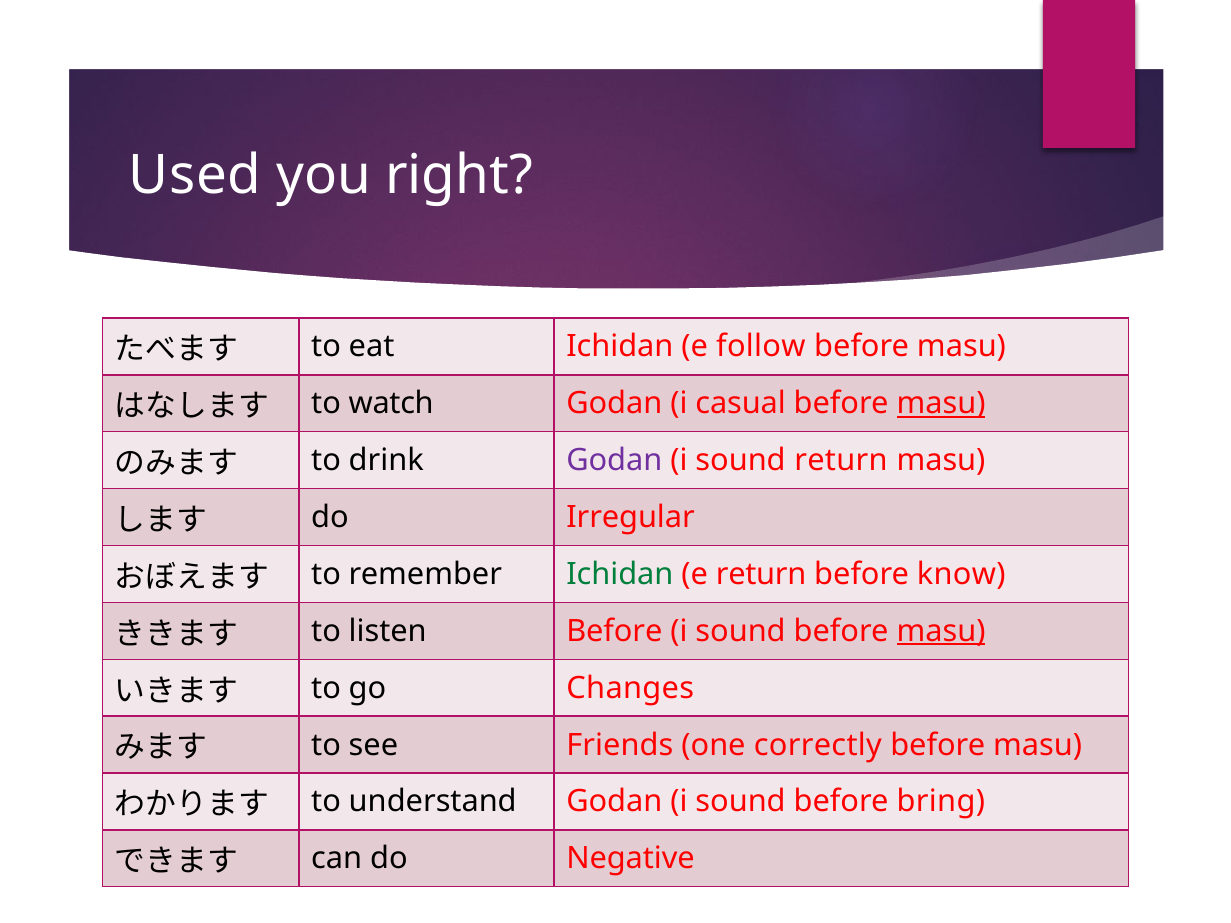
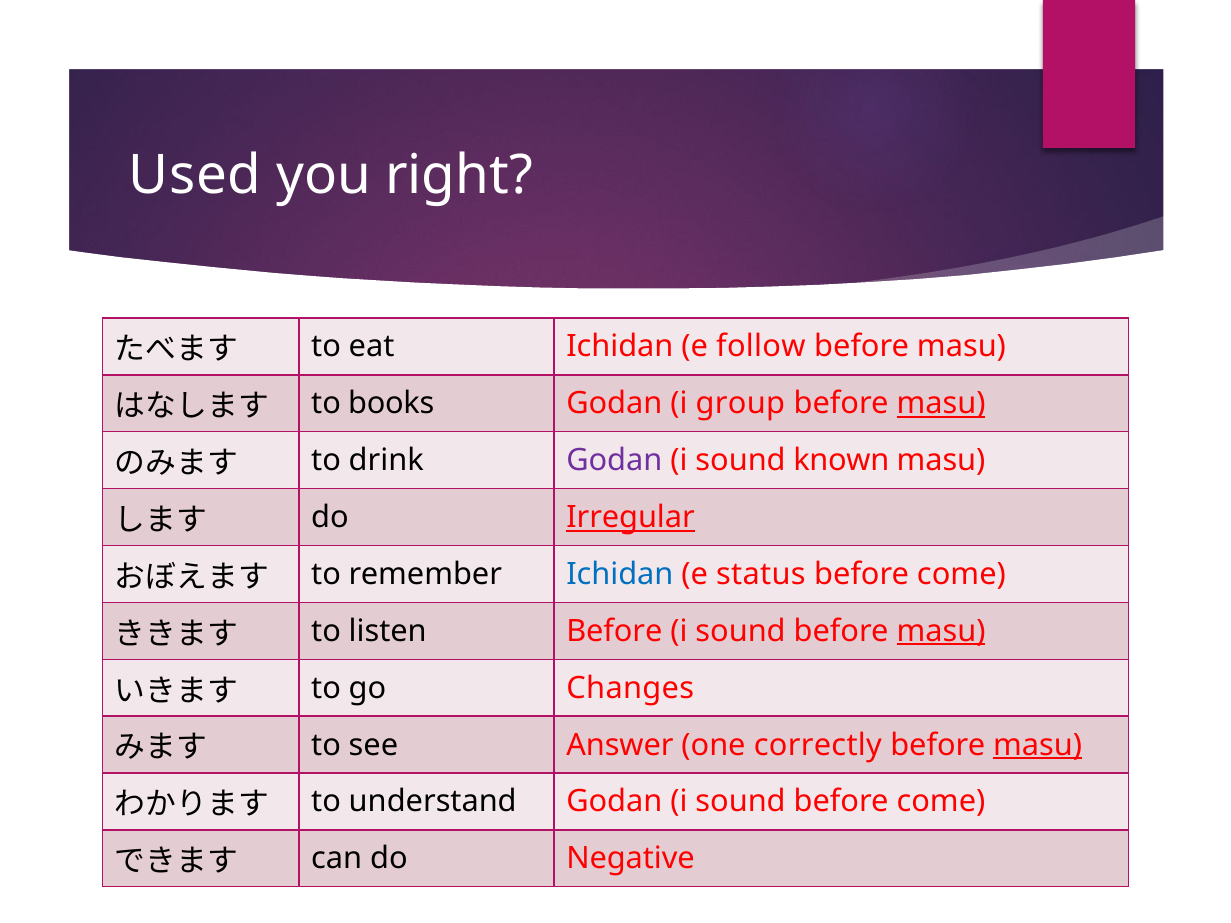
watch: watch -> books (391, 404)
casual: casual -> group (740, 404)
sound return: return -> known (841, 461)
Irregular underline: none -> present (630, 518)
Ichidan colour: green -> blue (620, 574)
e return: return -> status (761, 574)
know: know -> come (961, 574)
Friends: Friends -> Answer (620, 745)
masu underline: none -> present (1038, 745)
sound before bring: bring -> come (941, 802)
